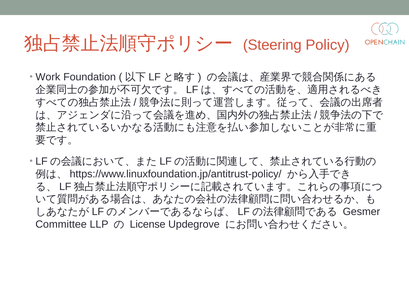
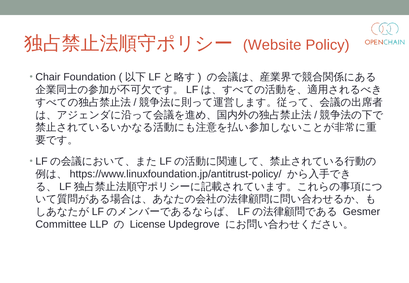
Steering: Steering -> Website (272, 45)
Work: Work -> Chair (48, 77)
